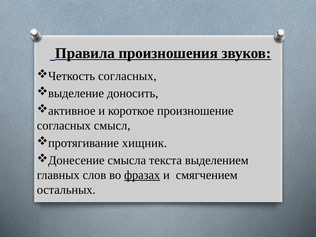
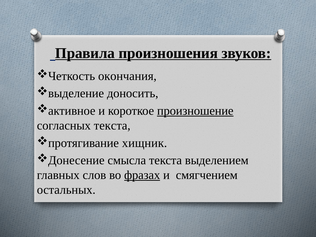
согласных: согласных -> окончания (127, 76)
произношение underline: none -> present (195, 111)
согласных смысл: смысл -> текста (112, 126)
